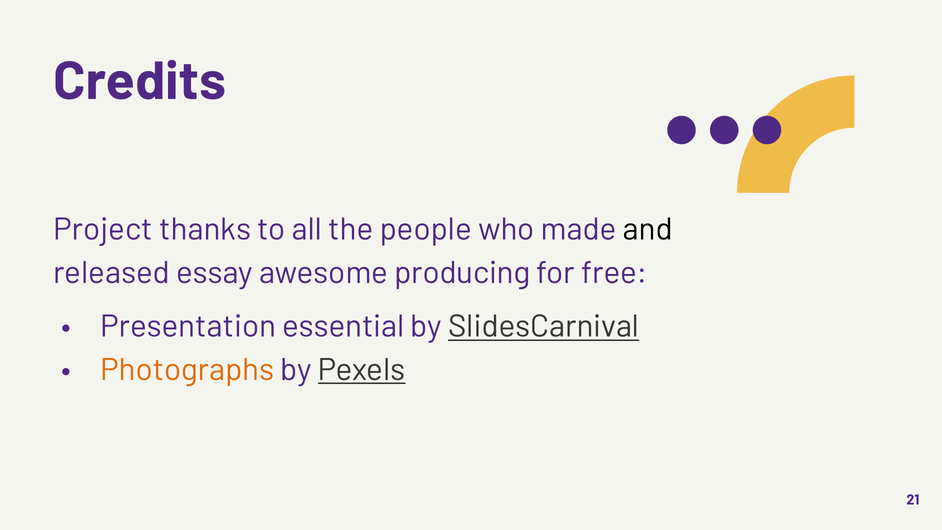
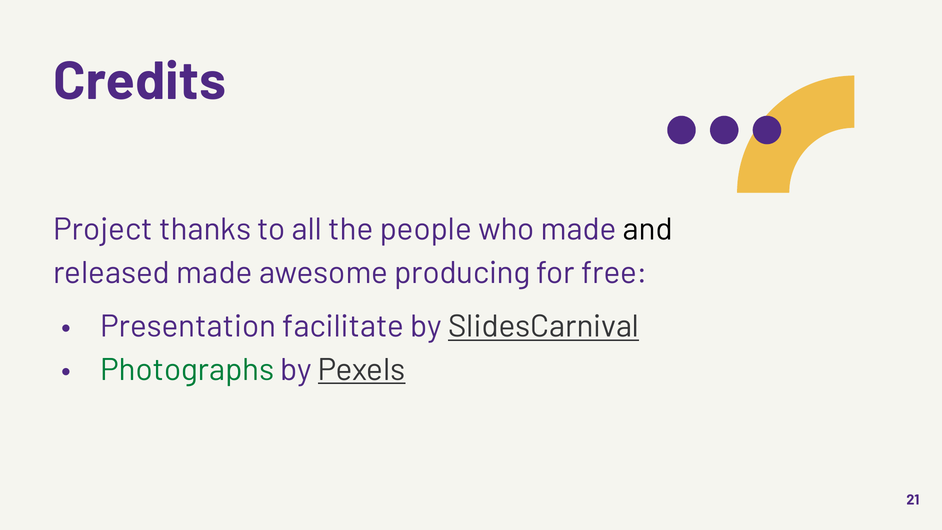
released essay: essay -> made (214, 273)
essential: essential -> facilitate (343, 326)
Photographs colour: orange -> green (187, 370)
